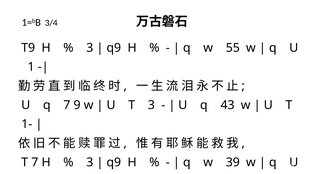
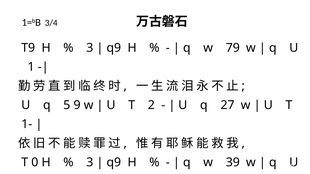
55: 55 -> 79 (233, 48)
q 7: 7 -> 5 (67, 105)
T 3: 3 -> 2 (151, 105)
43: 43 -> 27 (228, 105)
T 7: 7 -> 0 (35, 163)
